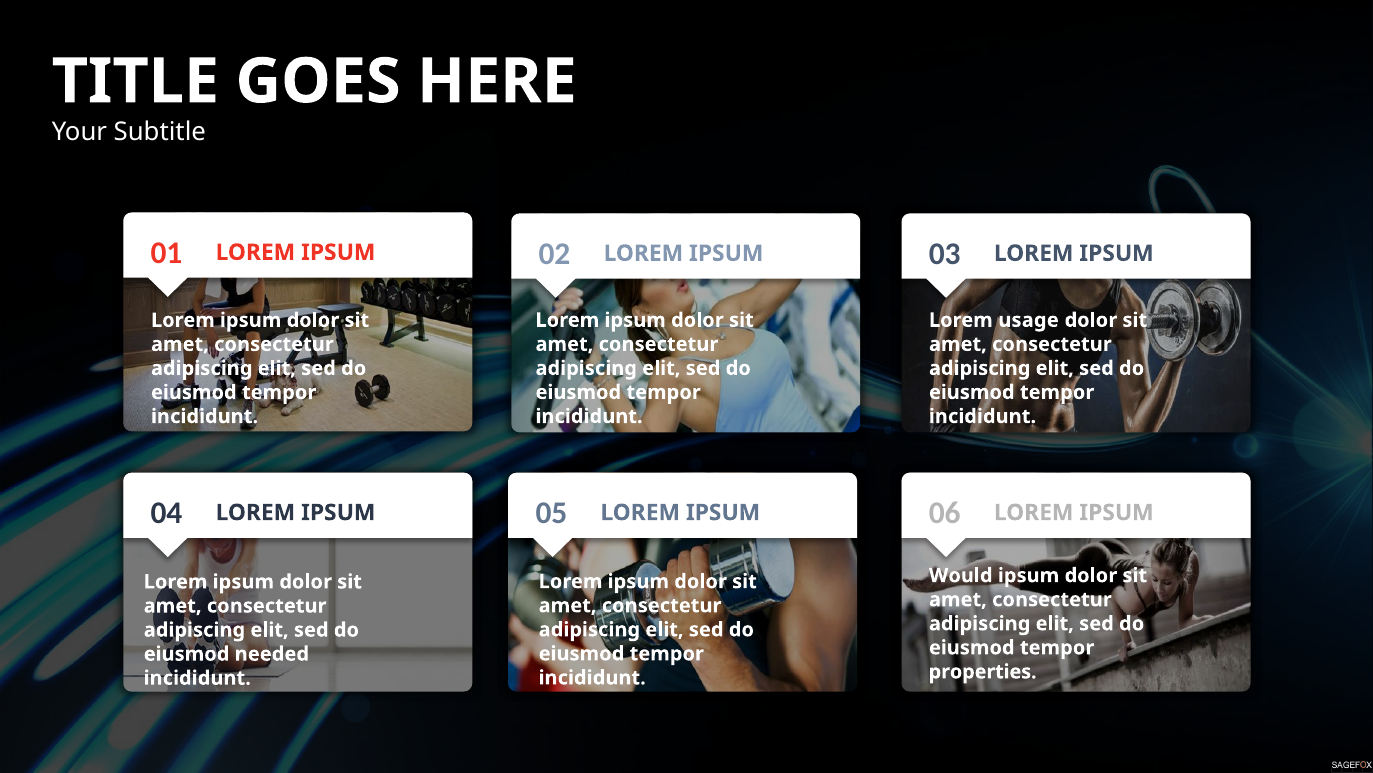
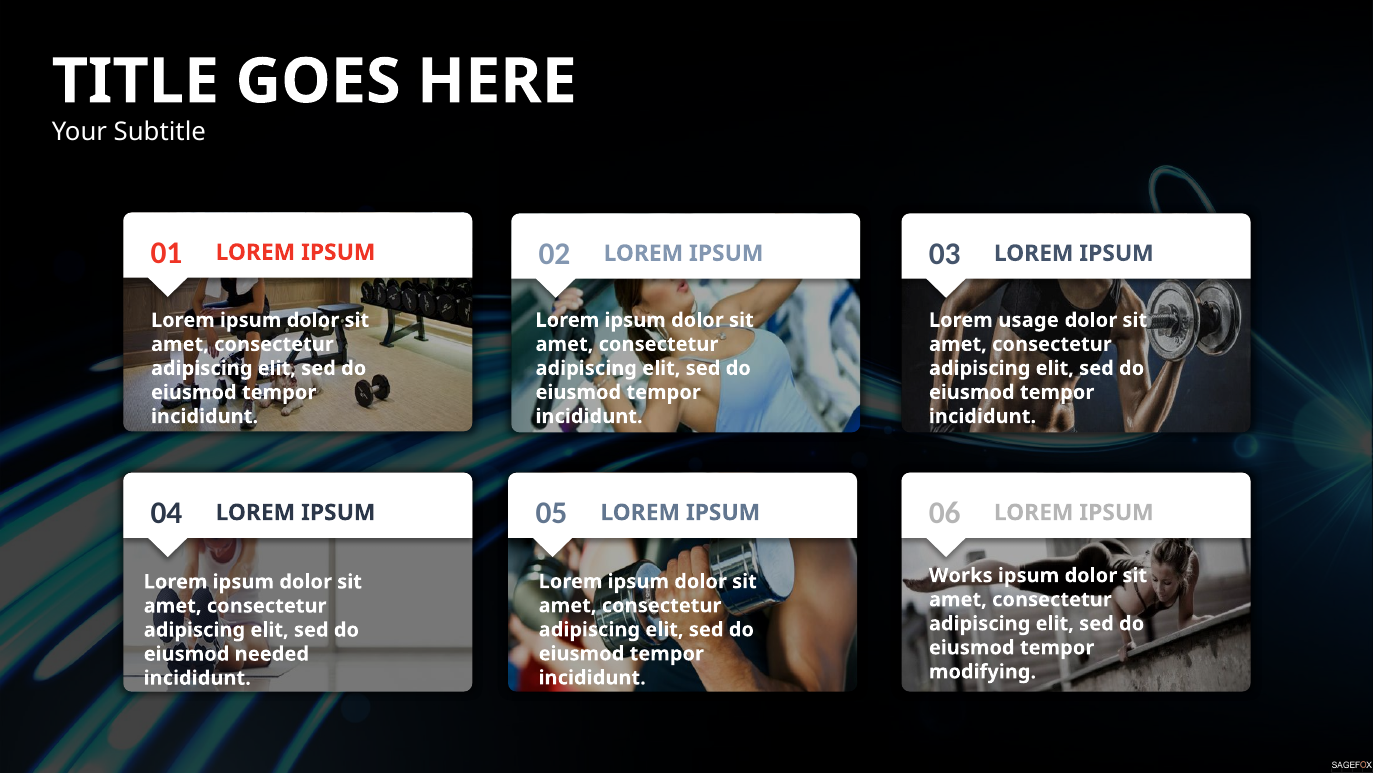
Would: Would -> Works (961, 575)
properties: properties -> modifying (983, 671)
